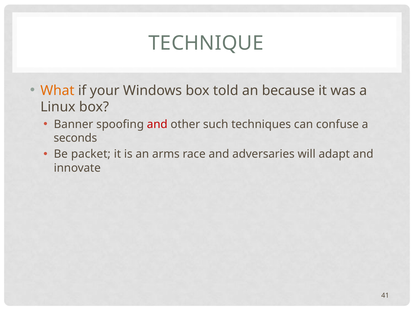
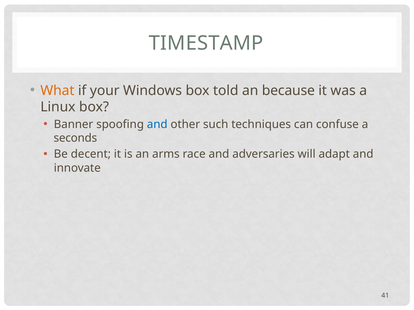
TECHNIQUE: TECHNIQUE -> TIMESTAMP (206, 43)
and colour: red -> blue (157, 125)
packet: packet -> decent (91, 154)
